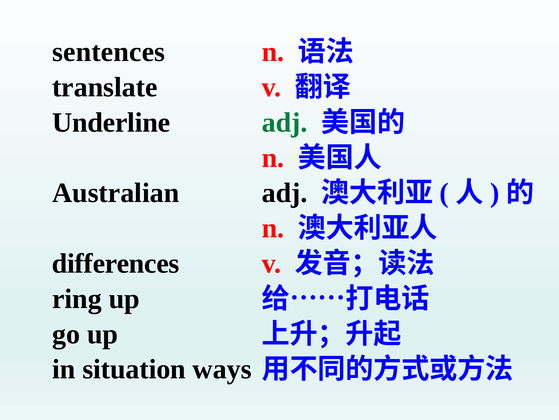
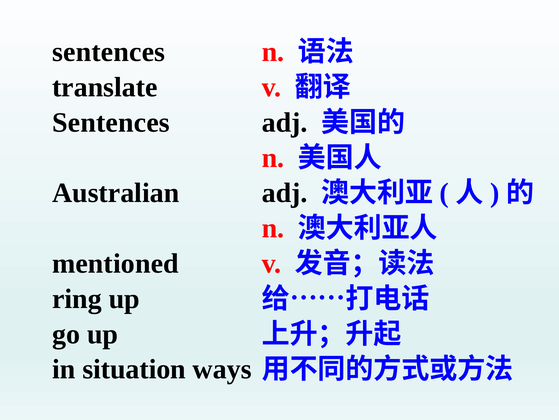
Underline: Underline -> Sentences (111, 122)
adj colour: green -> black (285, 122)
differences: differences -> mentioned (115, 263)
